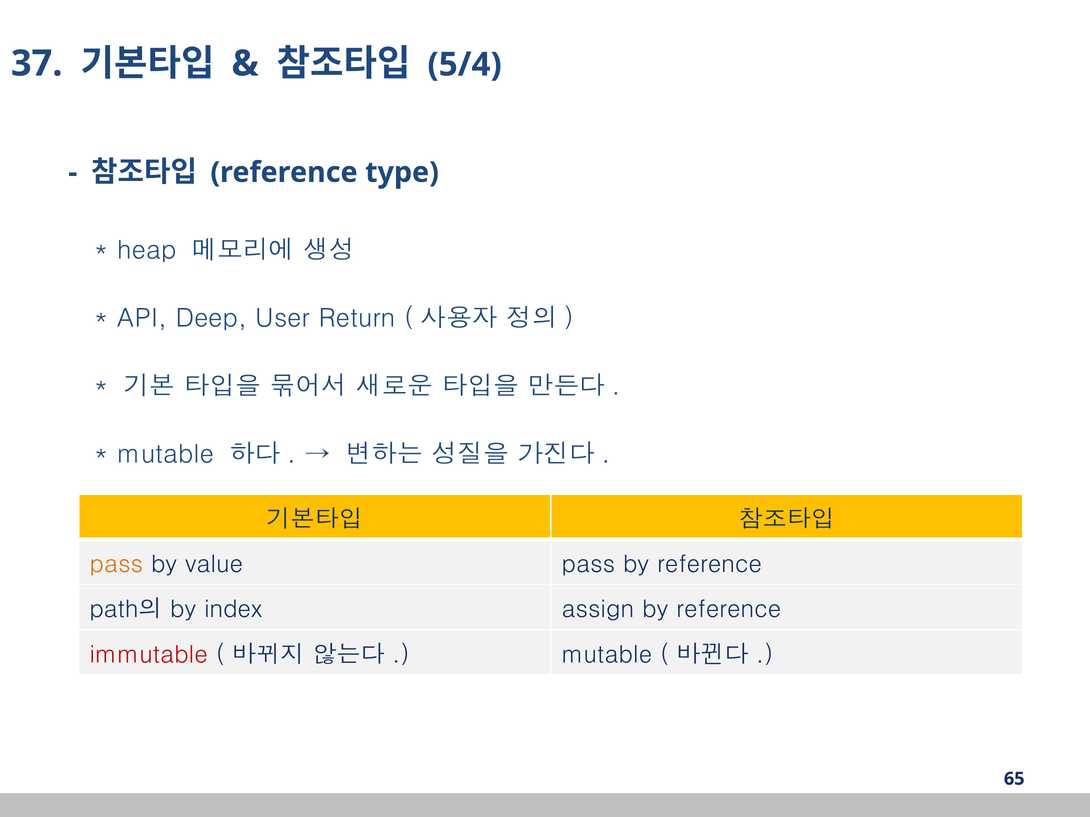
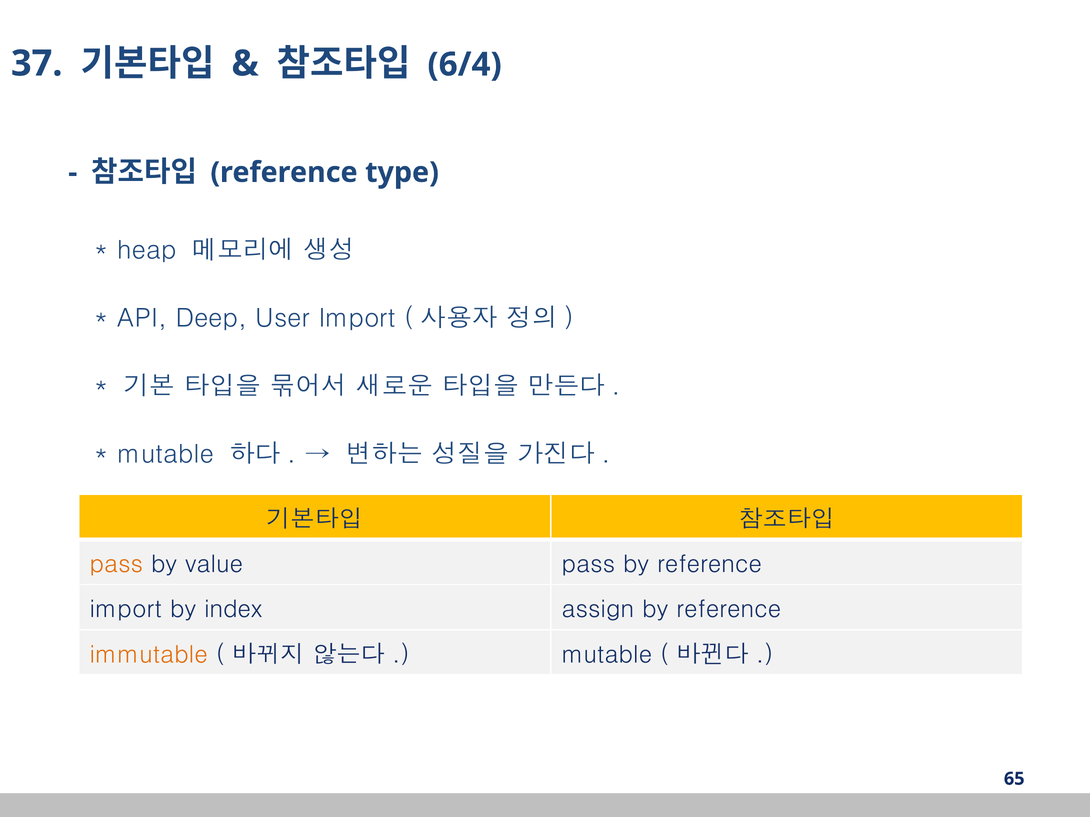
5/4: 5/4 -> 6/4 (465, 65)
User Return: Return -> Import (357, 319)
path의: path의 -> import (126, 610)
immutable colour: red -> orange (149, 655)
